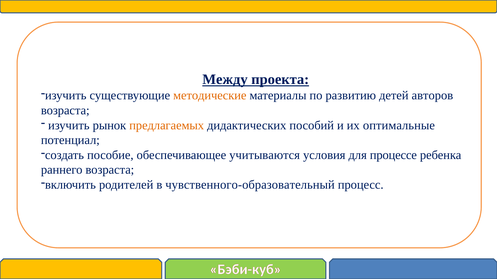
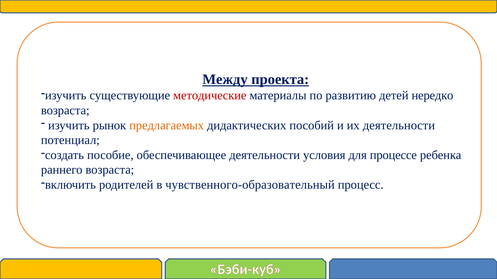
методические colour: orange -> red (210, 96)
авторов: авторов -> нередко (432, 96)
их оптимальные: оптимальные -> деятельности (399, 125)
обеспечивающее учитываются: учитываются -> деятельности (265, 155)
